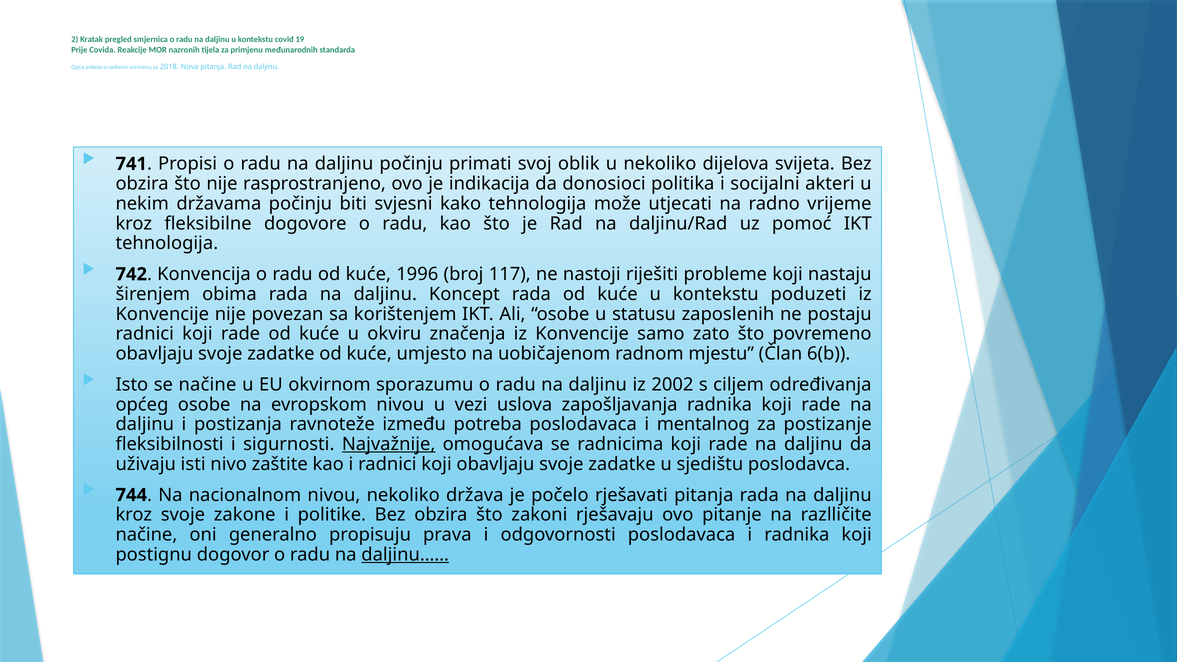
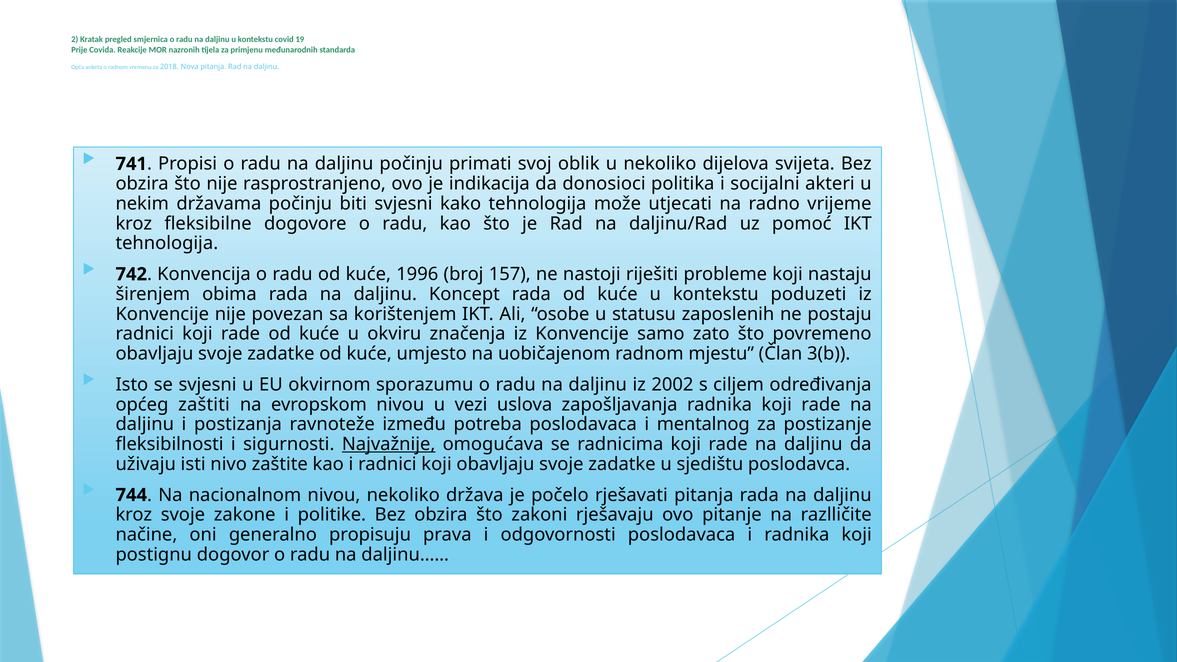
117: 117 -> 157 (510, 274)
6(b: 6(b -> 3(b (829, 354)
se načine: načine -> svjesni (208, 385)
općeg osobe: osobe -> zaštiti (204, 405)
daljinu…… underline: present -> none (405, 555)
